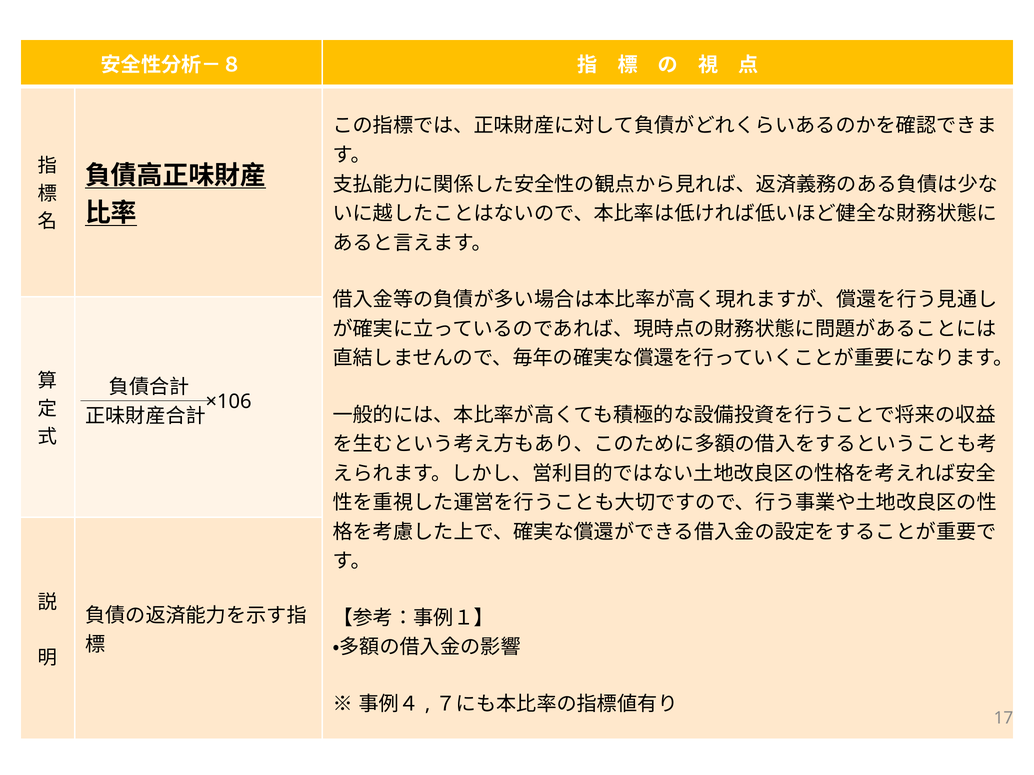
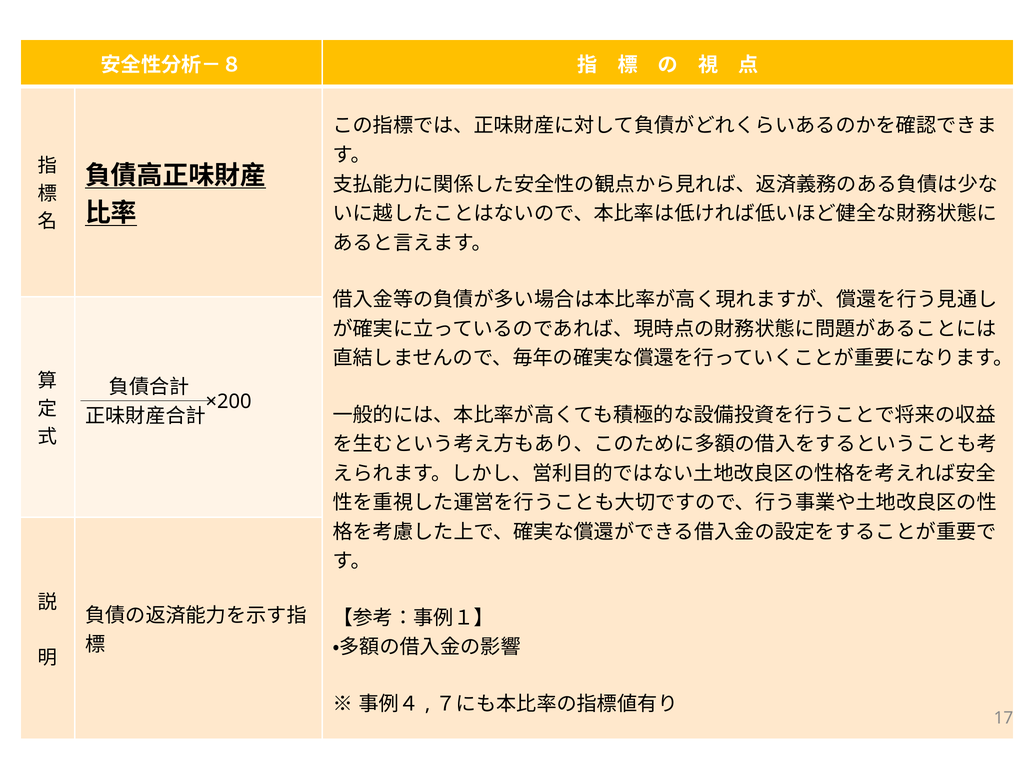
×106: ×106 -> ×200 (229, 402)
